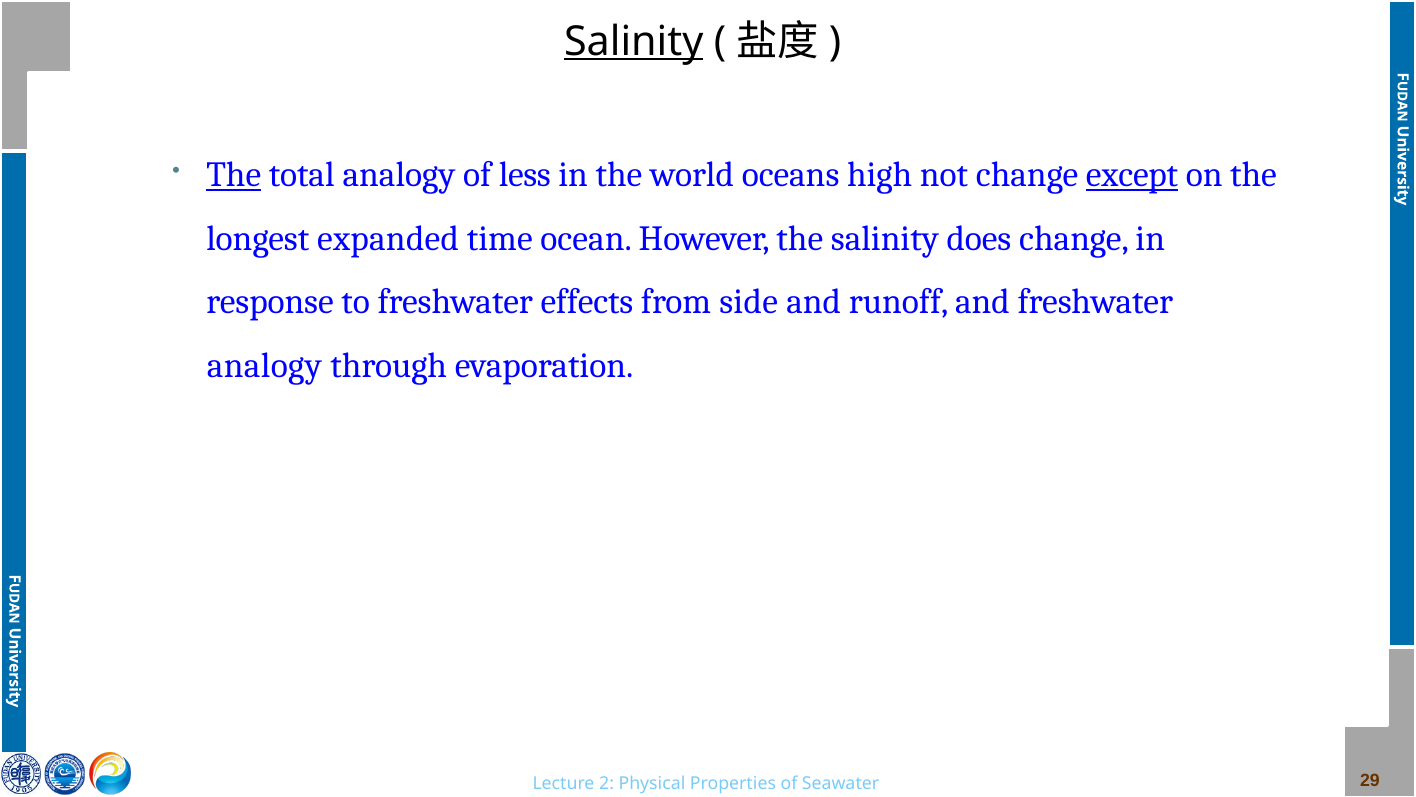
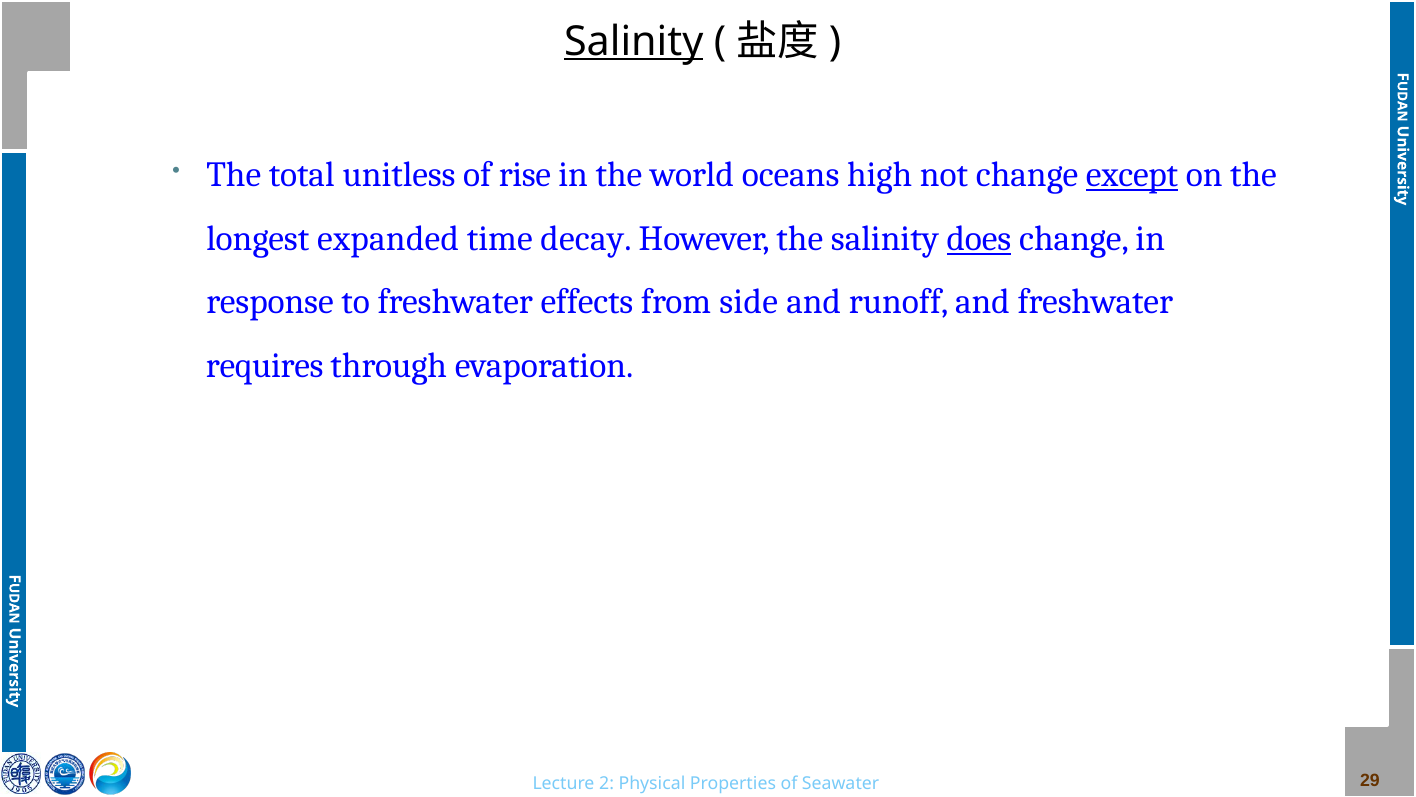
The underline: present -> none (234, 175)
total analogy: analogy -> unitless (399, 175)
less: less -> rise (525, 175)
ocean: ocean -> decay (586, 238)
does underline: none -> present (979, 238)
analogy: analogy -> requires (265, 366)
